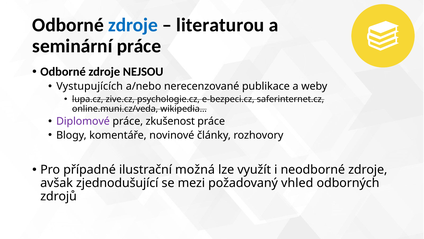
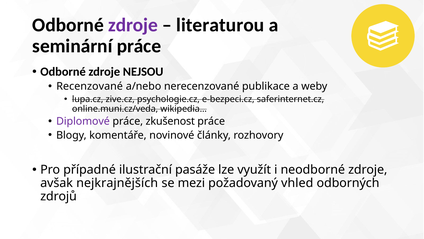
zdroje colour: blue -> purple (133, 25)
Vystupujících: Vystupujících -> Recenzované (90, 86)
možná: možná -> pasáže (195, 169)
zjednodušující: zjednodušující -> nejkrajnějších (117, 183)
